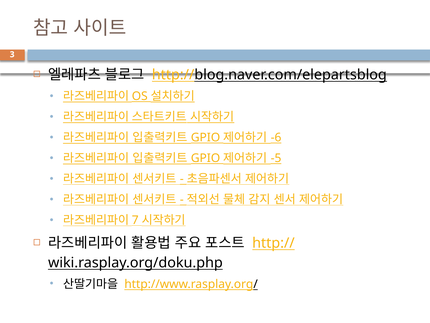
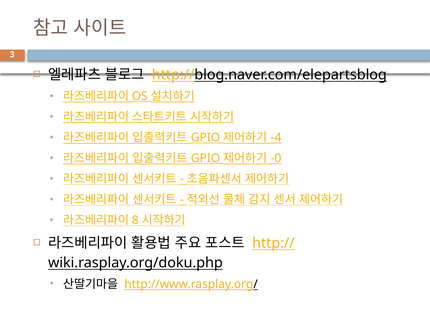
-6: -6 -> -4 (276, 137)
-5: -5 -> -0 (276, 158)
7: 7 -> 8 (135, 220)
